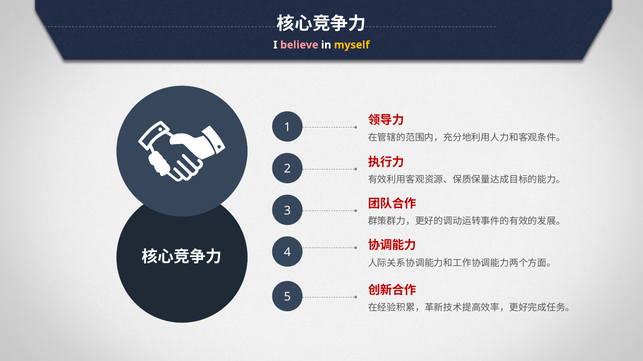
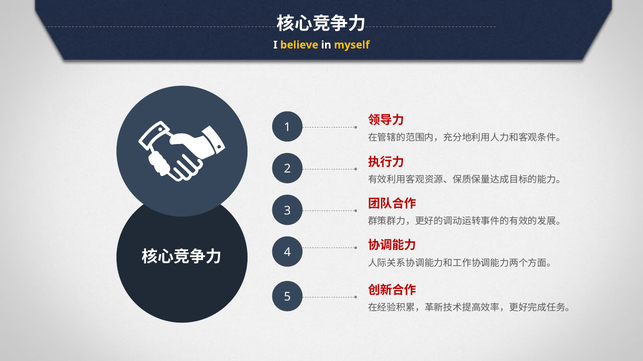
believe colour: pink -> yellow (299, 45)
